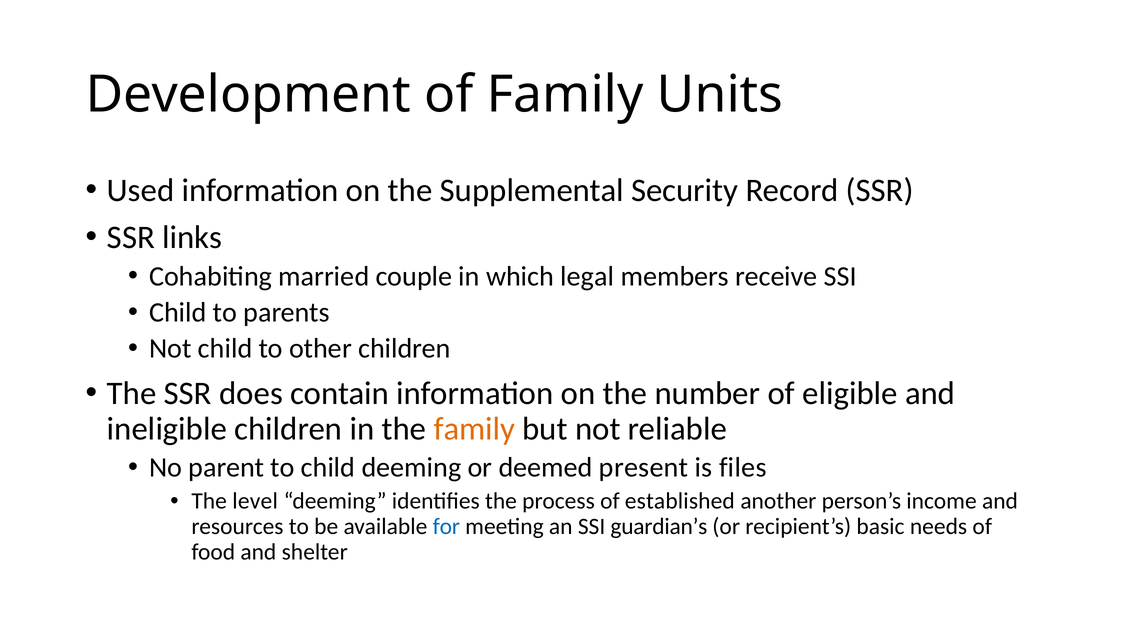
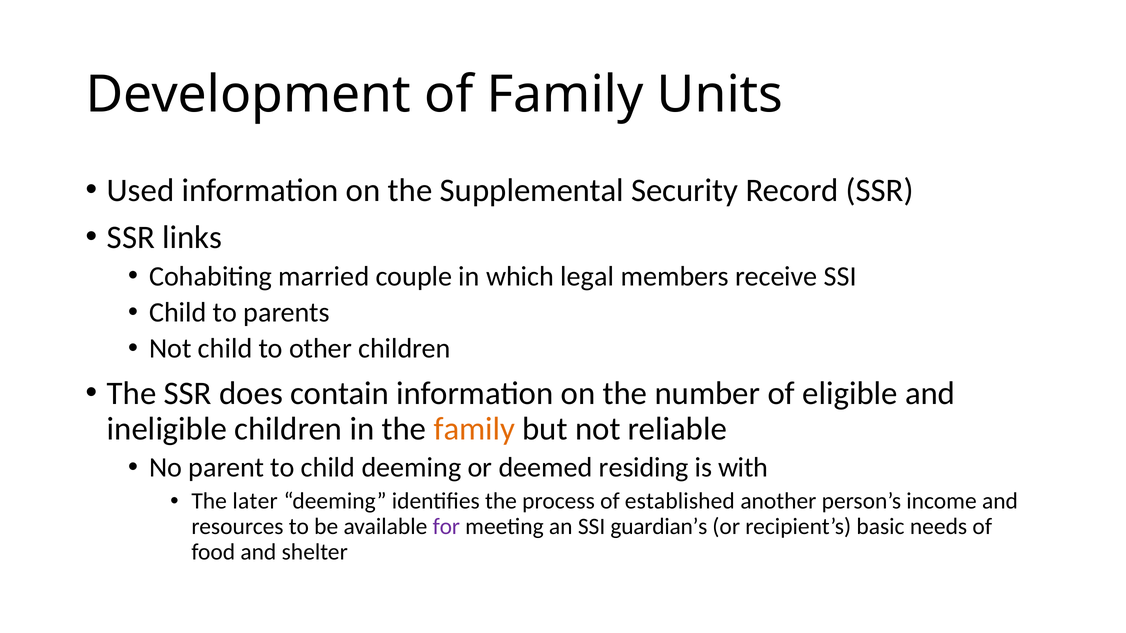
present: present -> residing (644, 468)
files: files -> with (743, 468)
level: level -> later (255, 502)
for colour: blue -> purple (446, 527)
